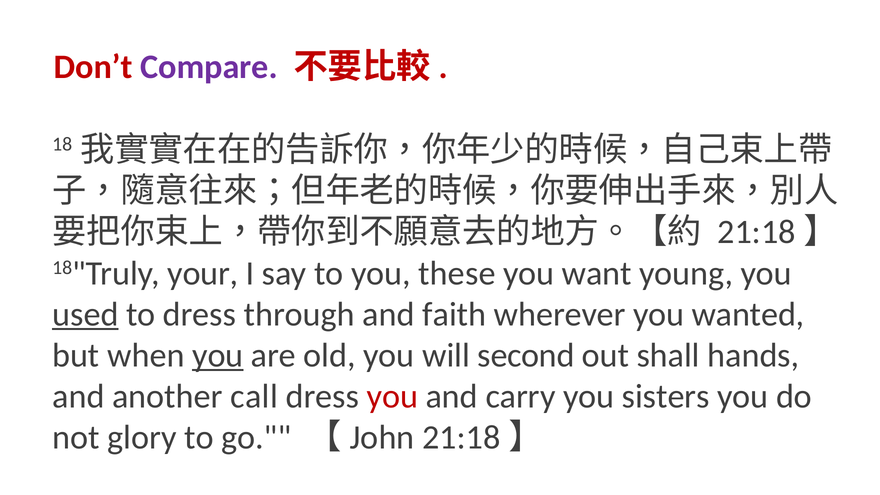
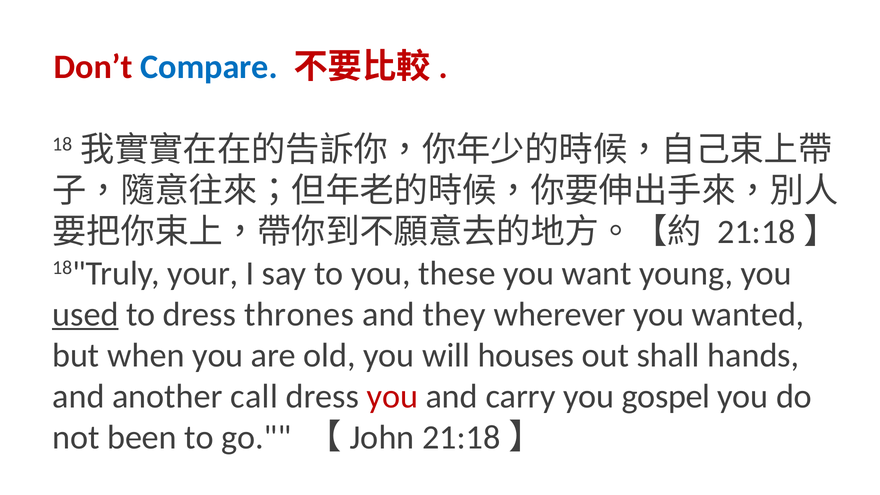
Compare colour: purple -> blue (209, 67)
through: through -> thrones (299, 314)
faith: faith -> they (454, 314)
you underline: present -> none (218, 355)
second: second -> houses (526, 355)
sisters: sisters -> gospel (666, 397)
glory: glory -> been (142, 438)
